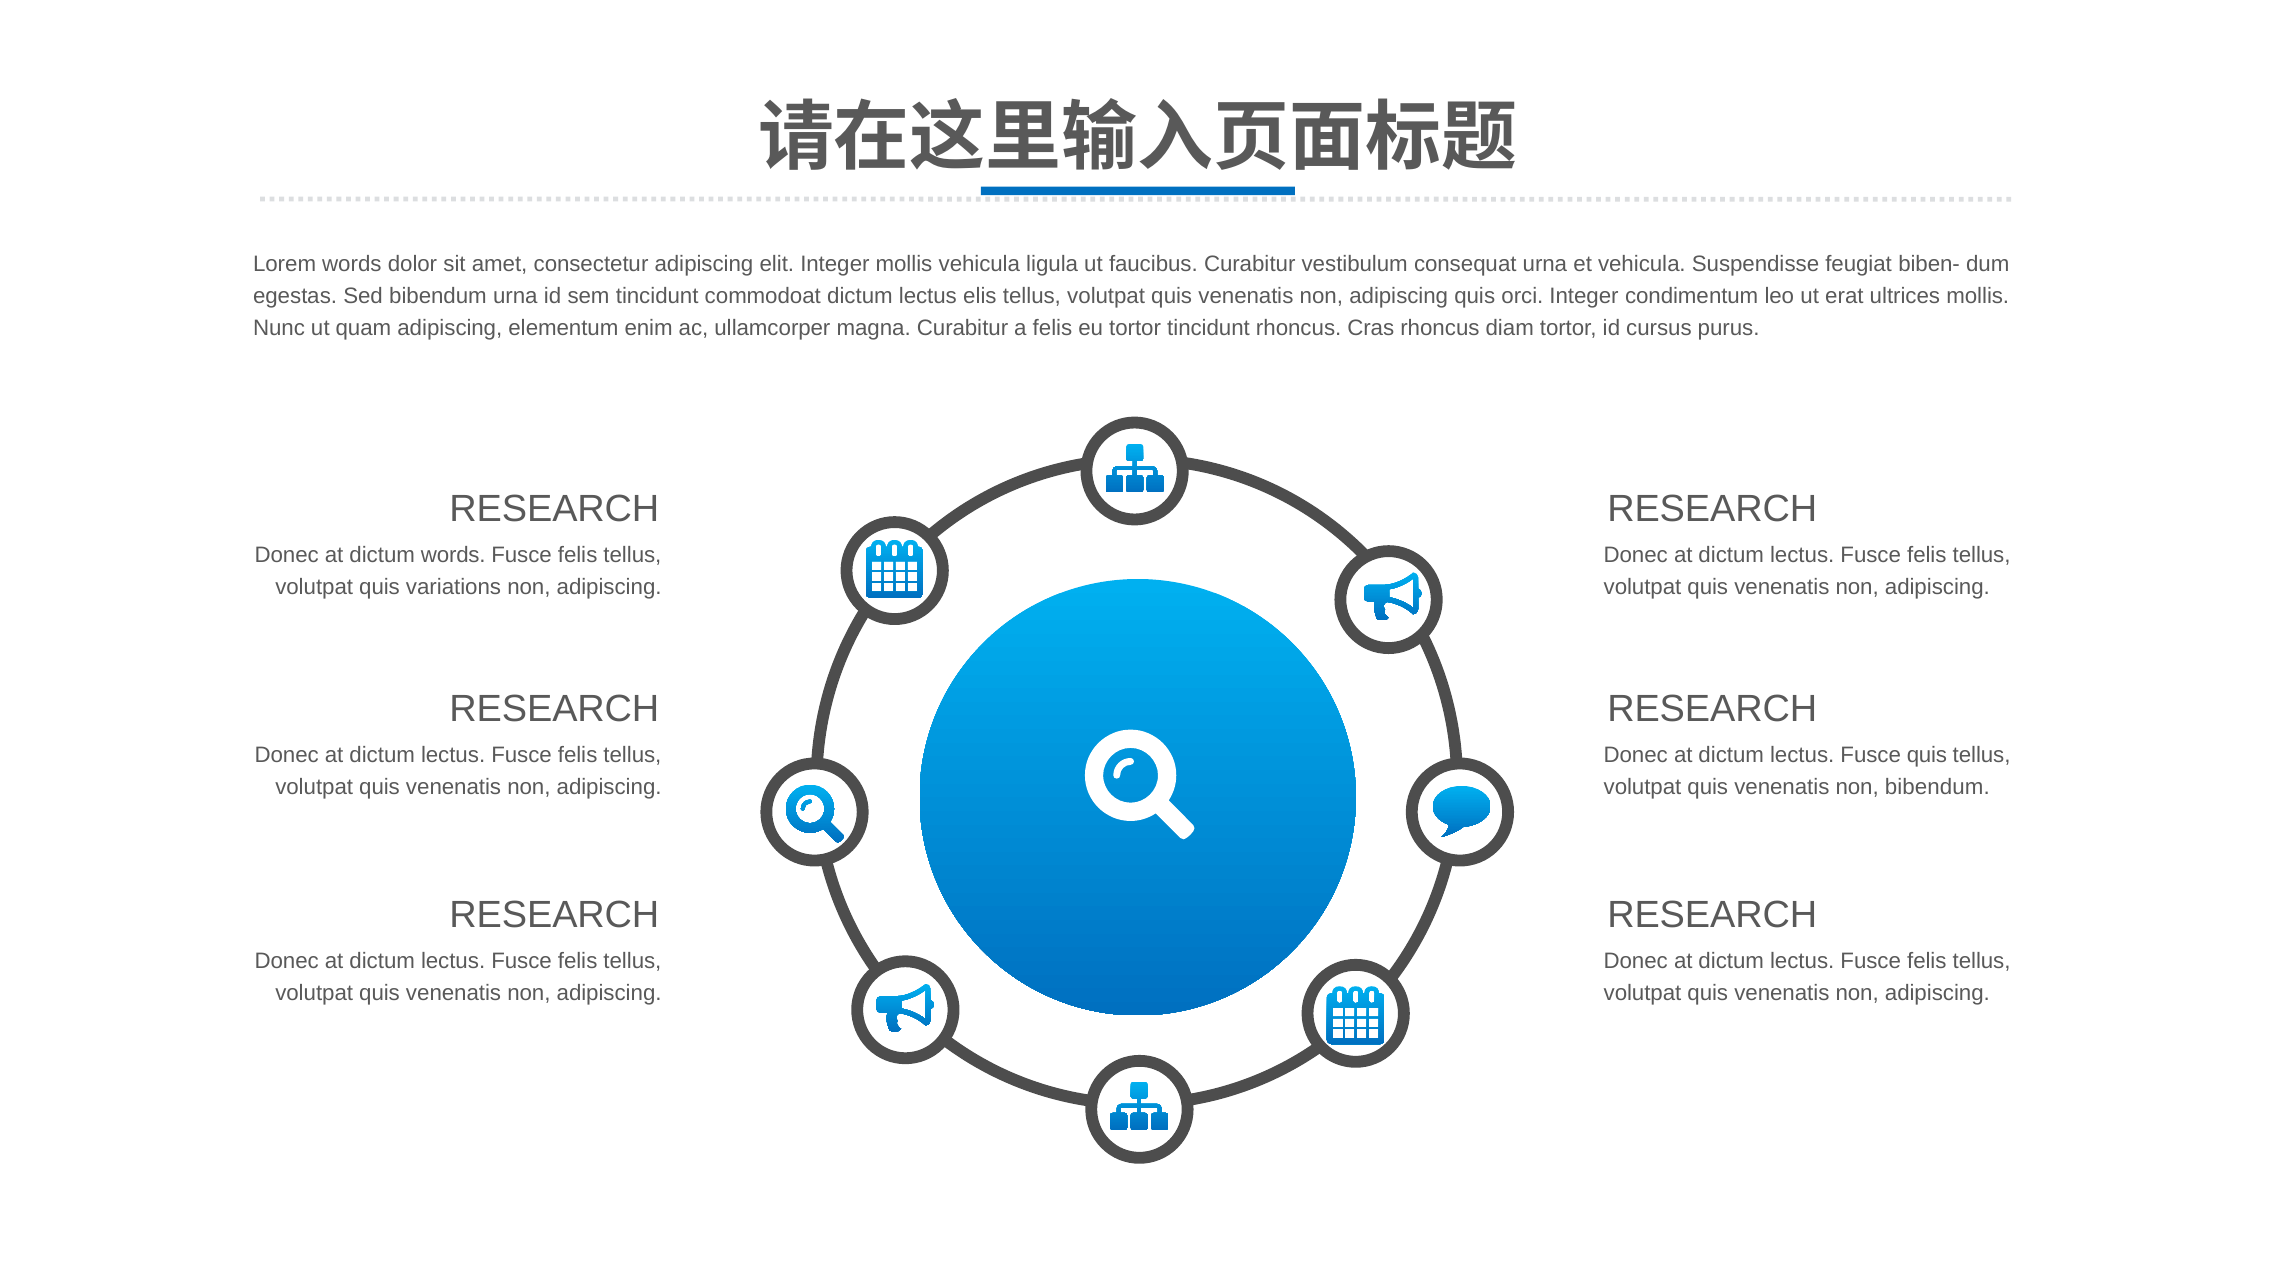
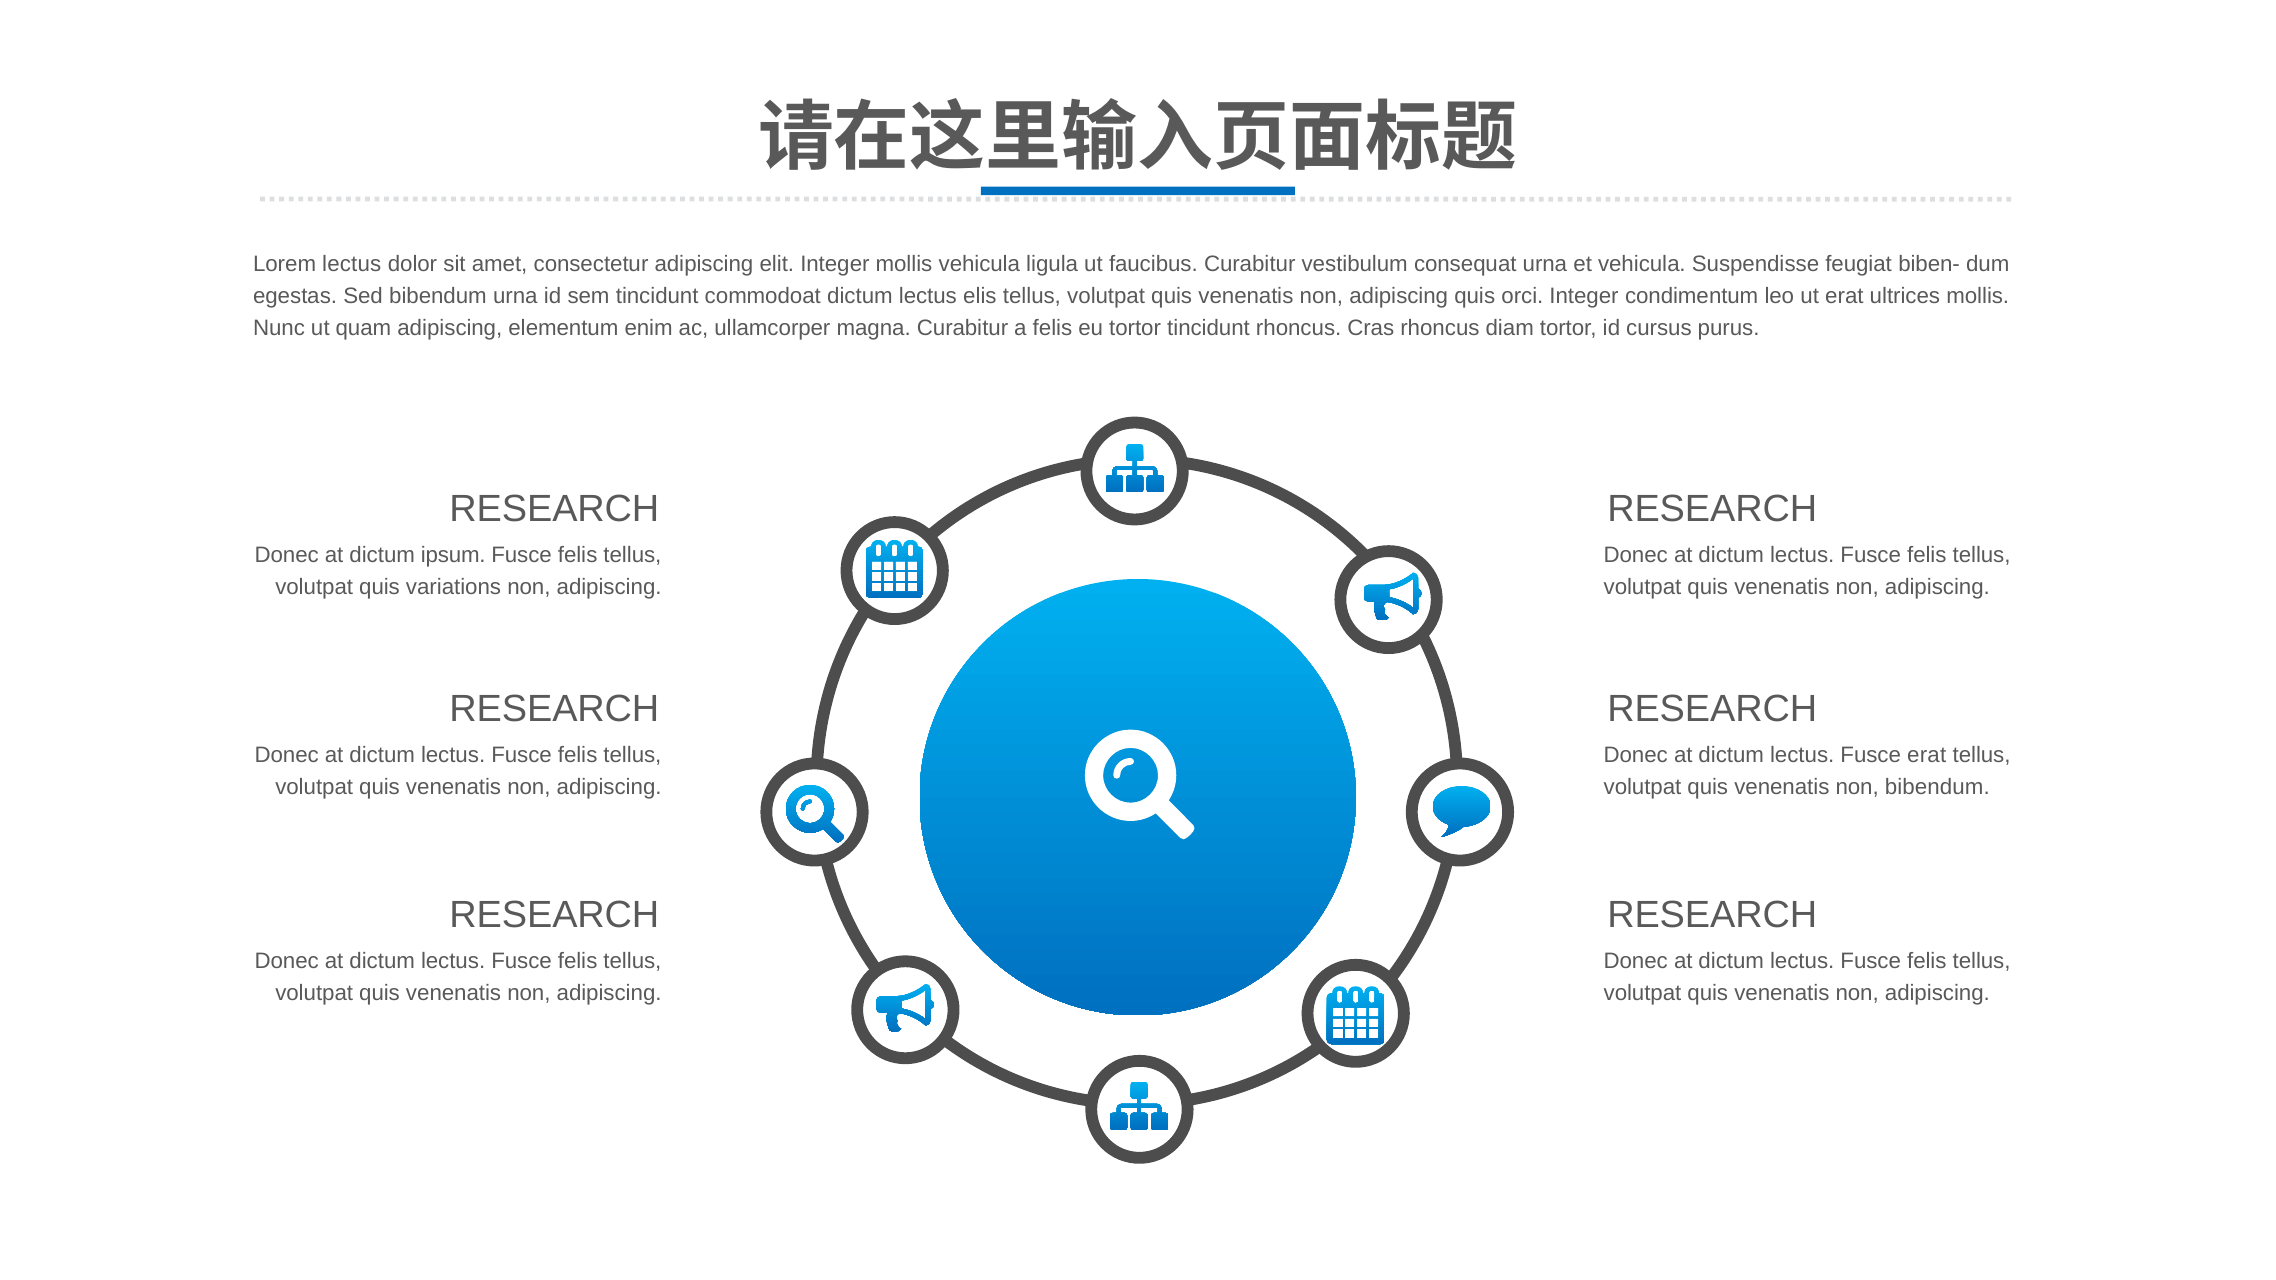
Lorem words: words -> lectus (352, 265)
dictum words: words -> ipsum (453, 556)
Fusce quis: quis -> erat (1927, 756)
